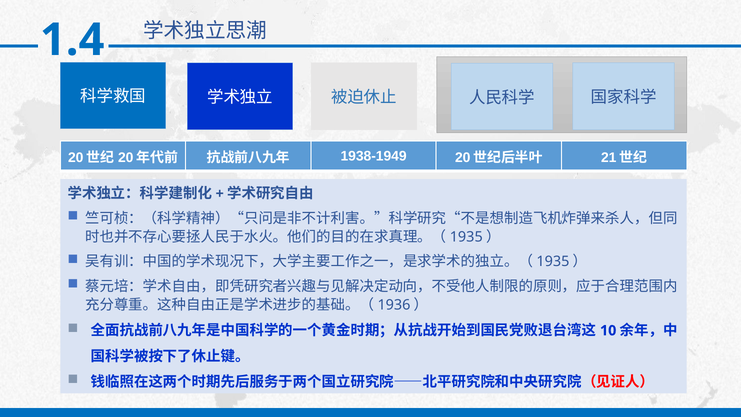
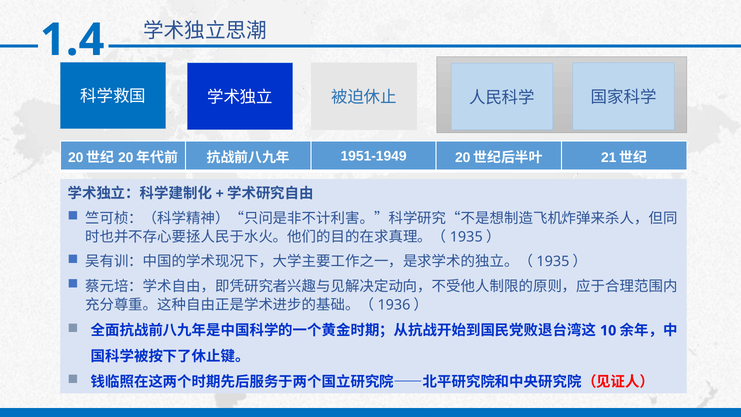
1938-1949: 1938-1949 -> 1951-1949 (374, 156)
